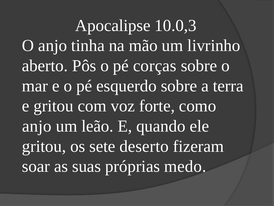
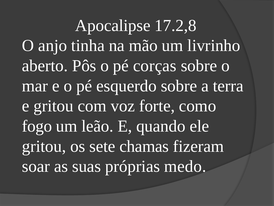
10.0,3: 10.0,3 -> 17.2,8 (176, 25)
anjo: anjo -> fogo (37, 126)
deserto: deserto -> chamas (144, 146)
